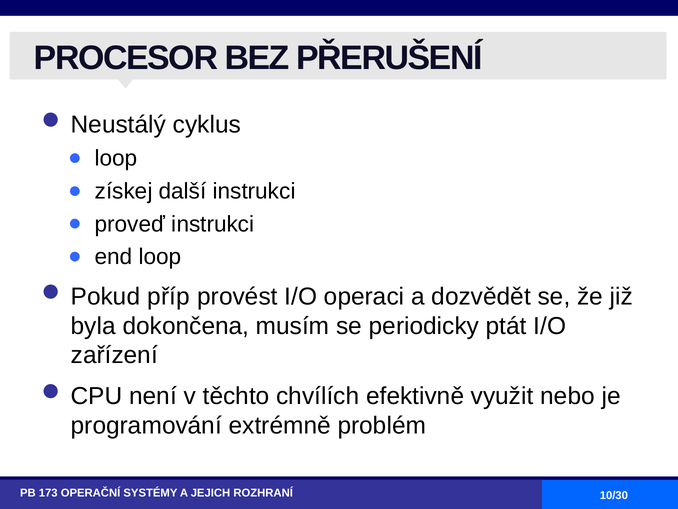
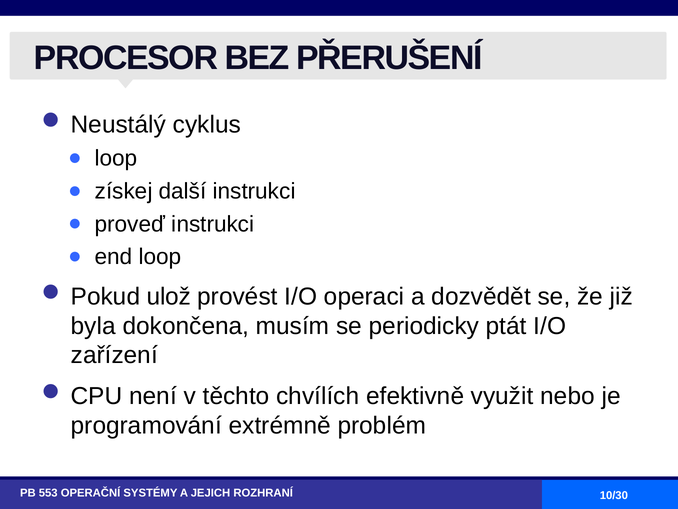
příp: příp -> ulož (169, 296)
173: 173 -> 553 (48, 493)
